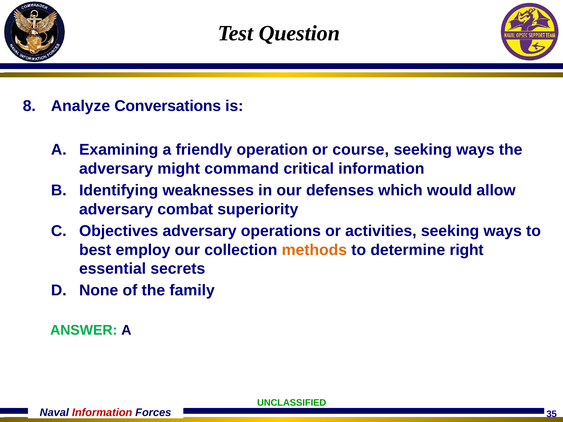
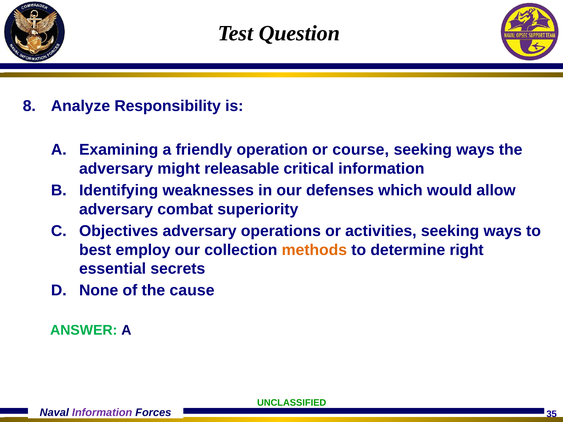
Conversations: Conversations -> Responsibility (168, 106)
command: command -> releasable (242, 169)
family: family -> cause (192, 291)
Information colour: red -> purple (102, 413)
